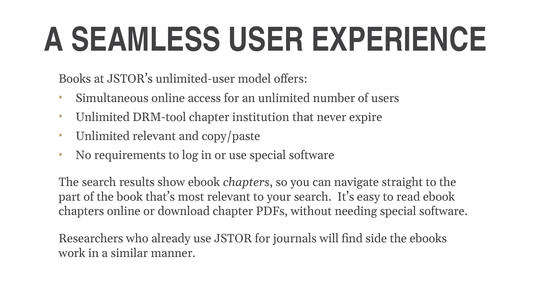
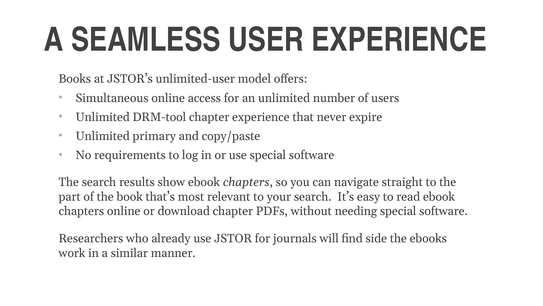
chapter institution: institution -> experience (261, 117)
Unlimited relevant: relevant -> primary (154, 136)
